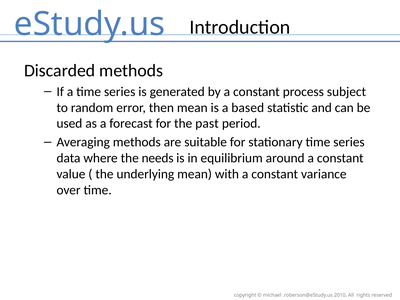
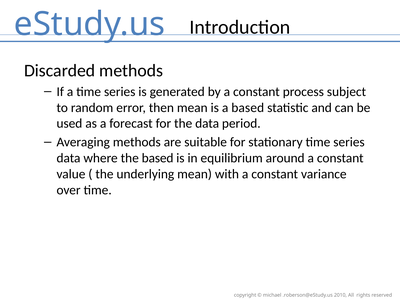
the past: past -> data (207, 124)
the needs: needs -> based (158, 158)
